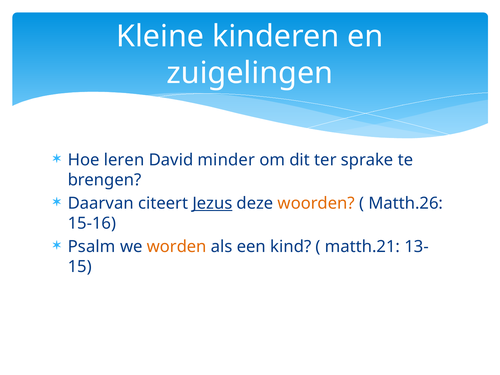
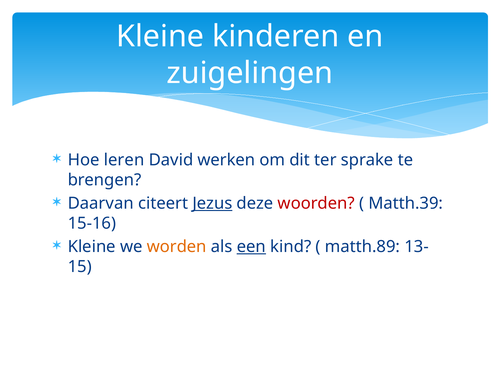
minder: minder -> werken (226, 160)
woorden colour: orange -> red (316, 203)
Matth.26: Matth.26 -> Matth.39 (406, 203)
Psalm: Psalm -> Kleine (92, 247)
een underline: none -> present (251, 247)
matth.21: matth.21 -> matth.89 (363, 247)
